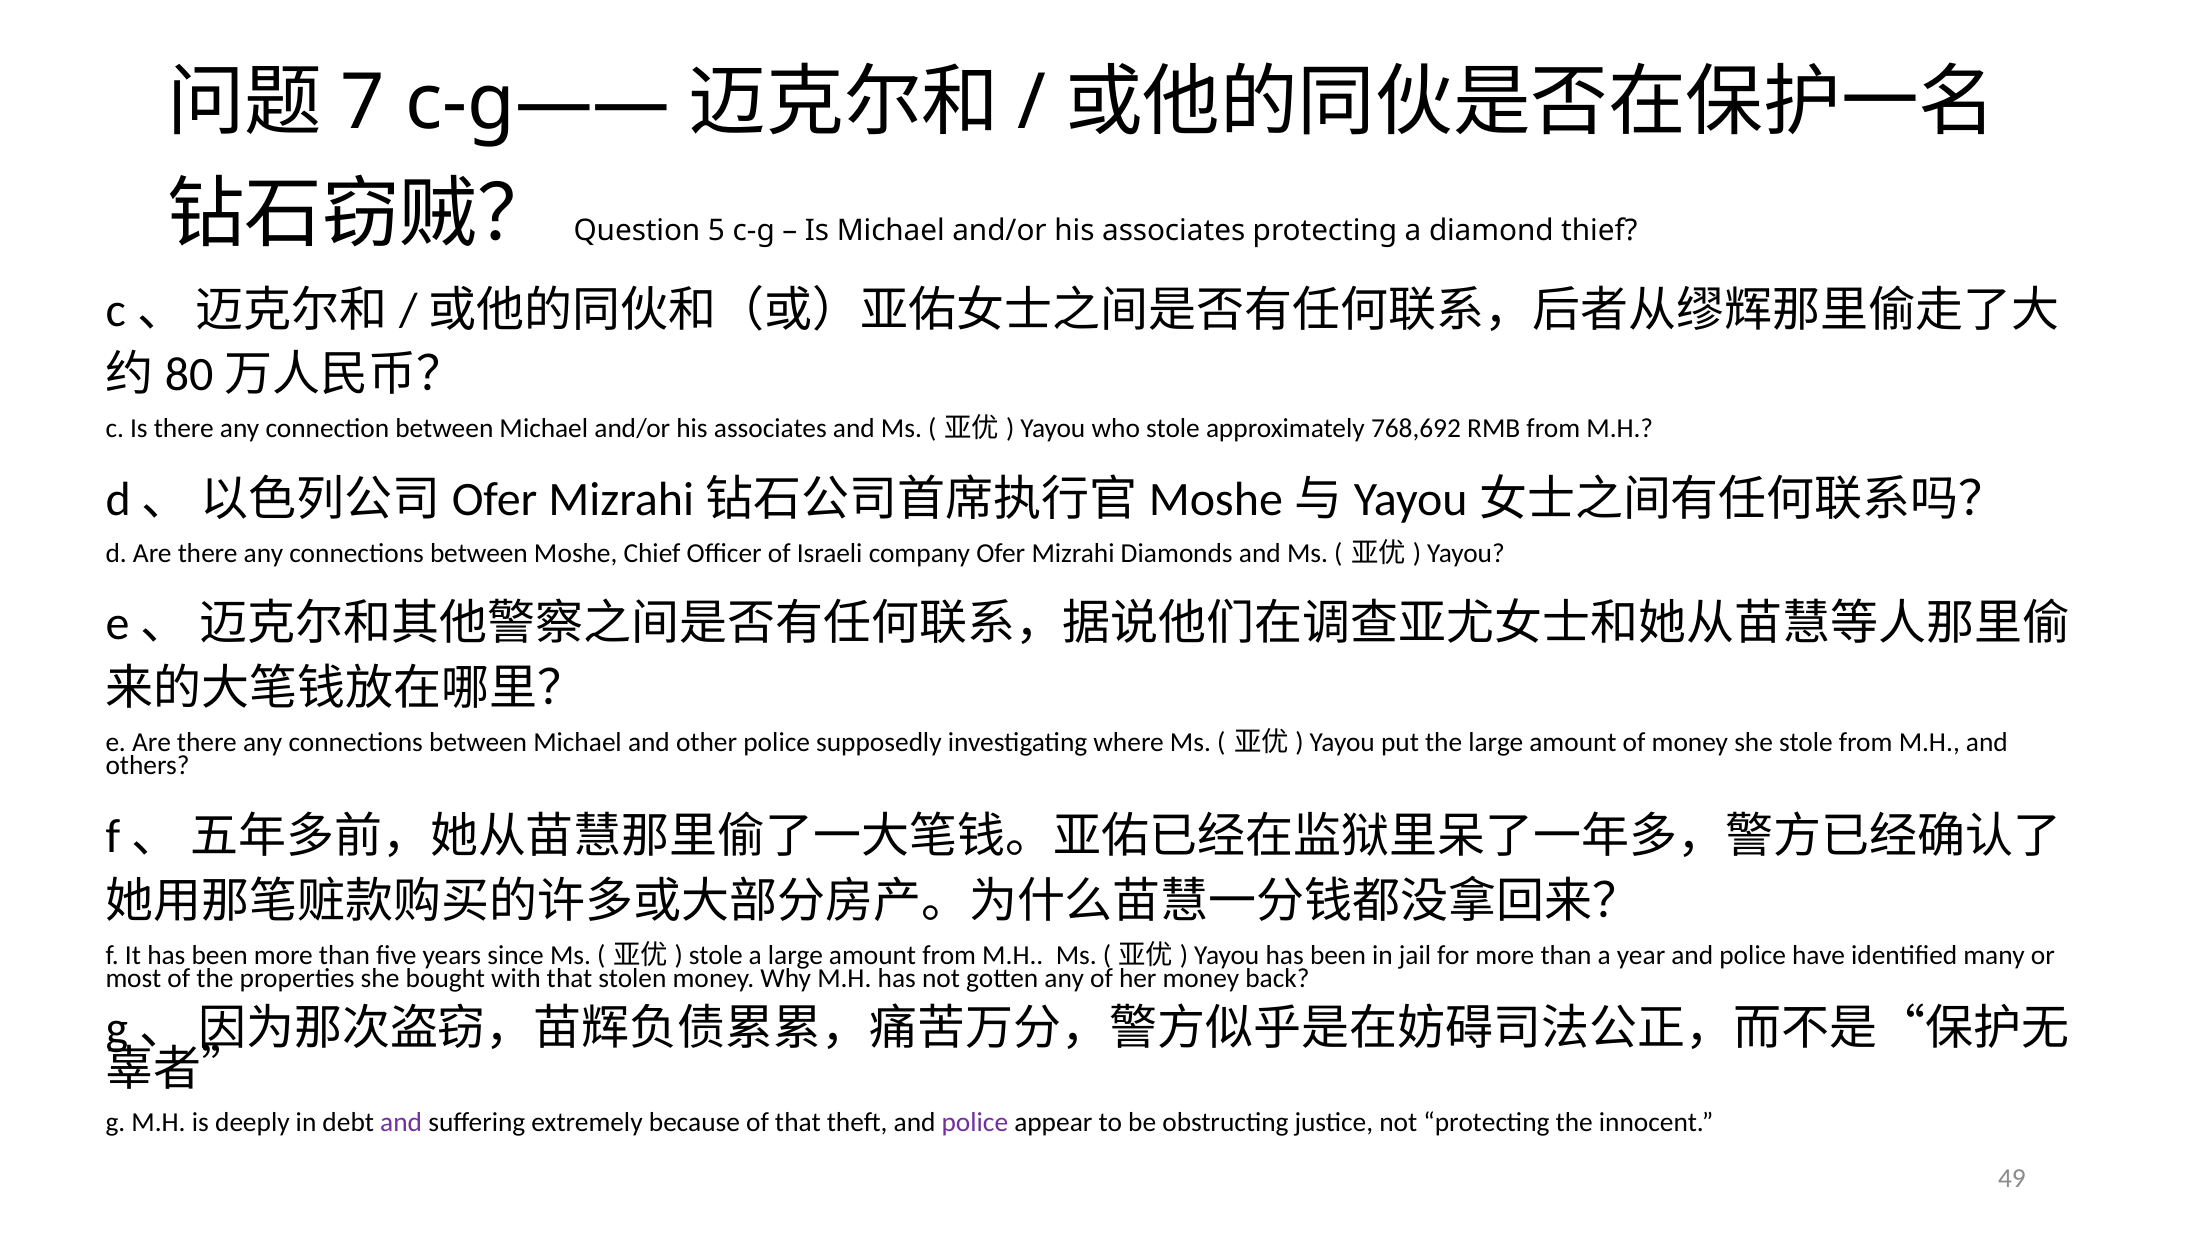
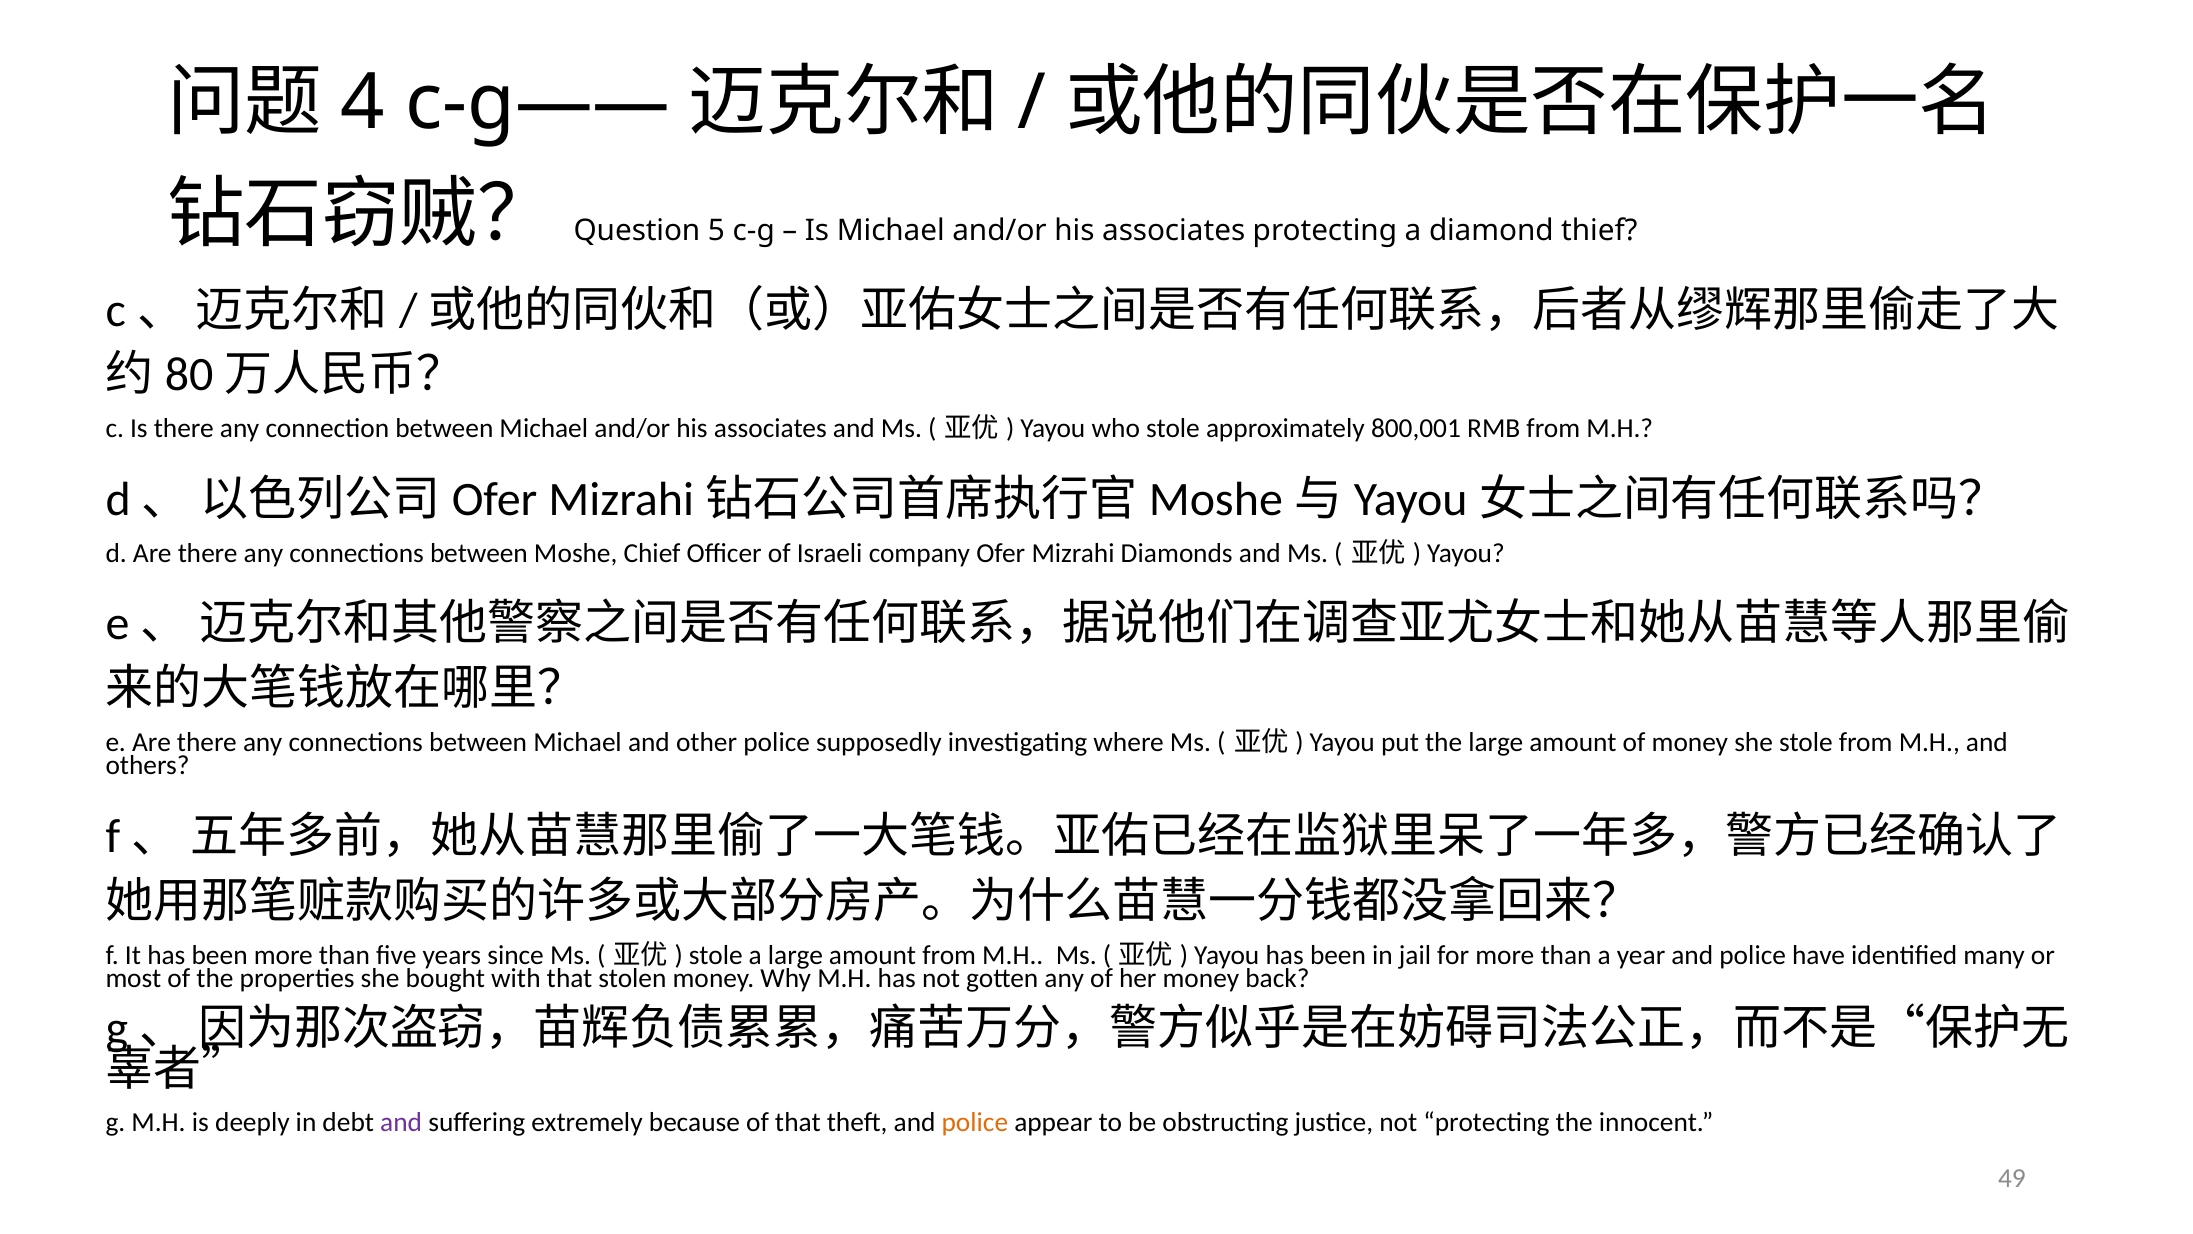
7: 7 -> 4 (363, 103)
768,692: 768,692 -> 800,001 (1416, 428)
police colour: purple -> orange (975, 1122)
